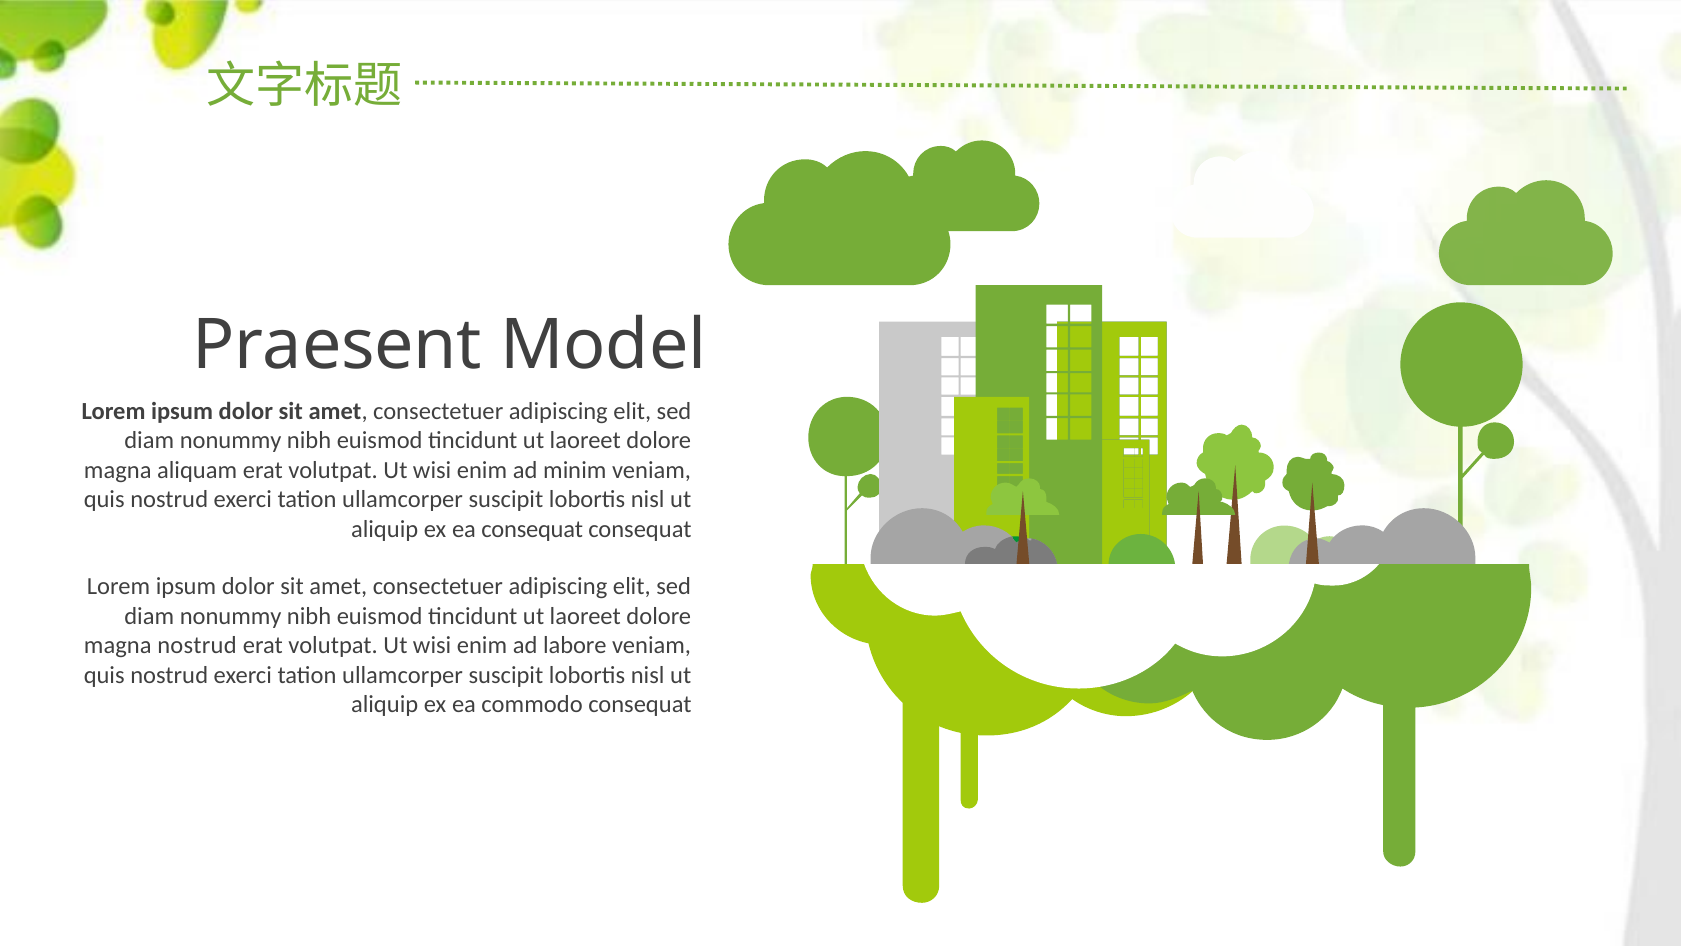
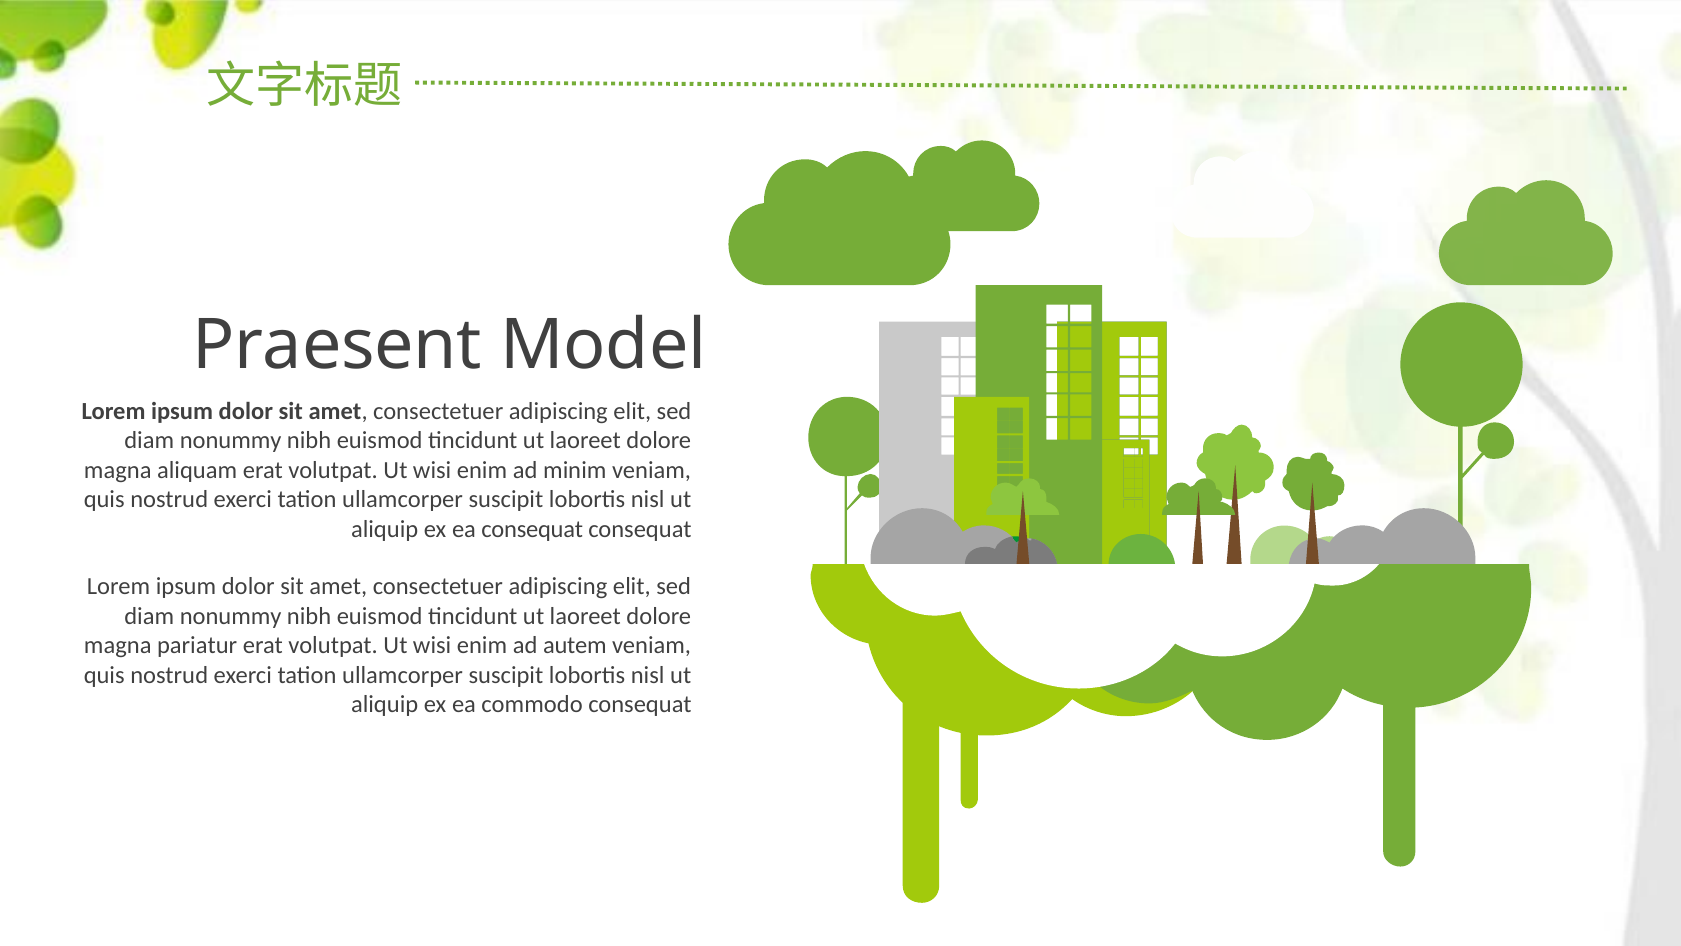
magna nostrud: nostrud -> pariatur (197, 645)
labore: labore -> autem (575, 645)
